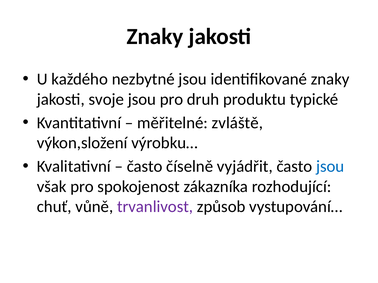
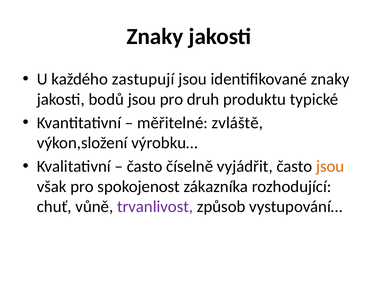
nezbytné: nezbytné -> zastupují (143, 79)
svoje: svoje -> bodů (106, 99)
jsou colour: blue -> orange (330, 167)
